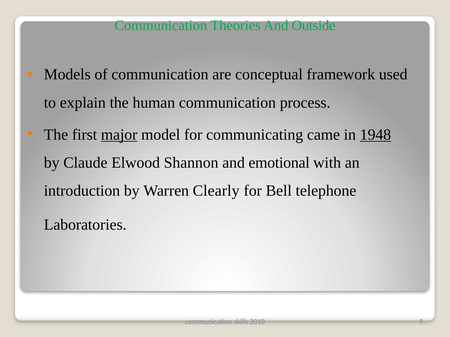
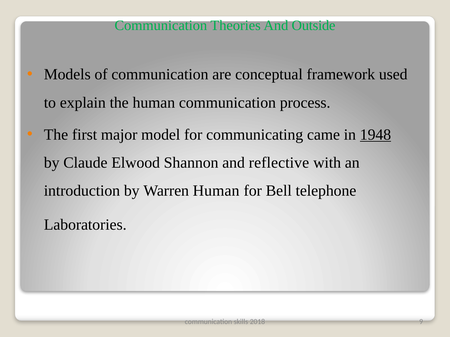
major underline: present -> none (119, 135)
emotional: emotional -> reflective (279, 163)
Warren Clearly: Clearly -> Human (216, 191)
